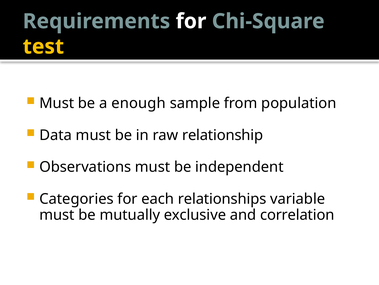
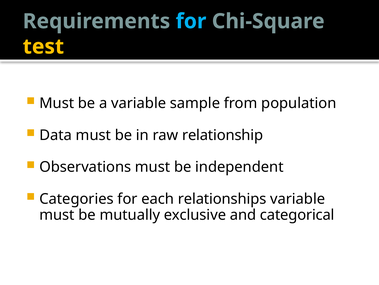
for colour: white -> light blue (191, 21)
a enough: enough -> variable (139, 103)
correlation: correlation -> categorical (297, 214)
